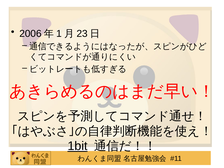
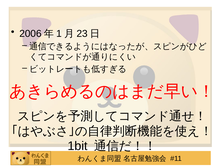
1bit underline: present -> none (78, 146)
